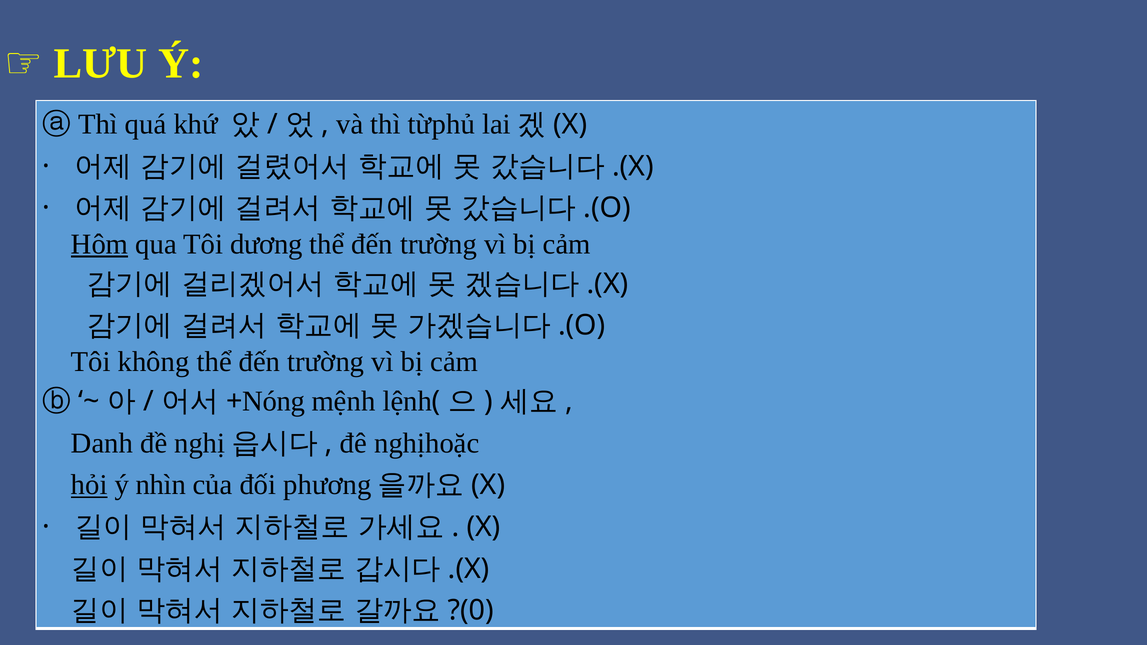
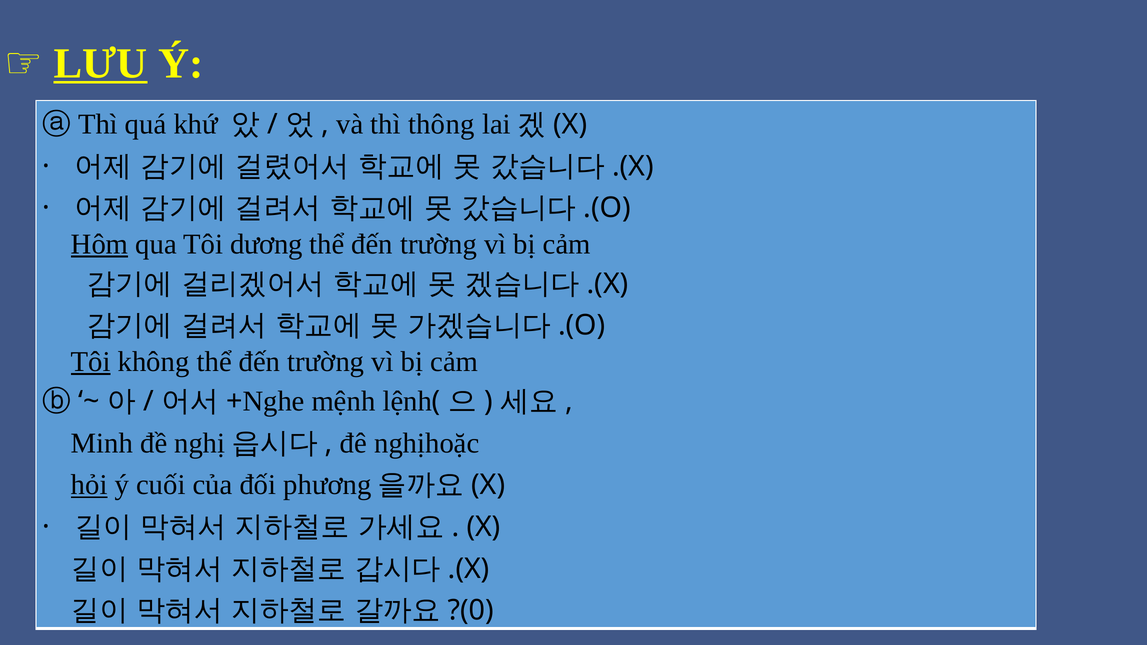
LƯU underline: none -> present (101, 64)
từphủ: từphủ -> thông (441, 124)
Tôi underline: none -> present (91, 362)
Nóng: Nóng -> Nghe (274, 401)
Danh: Danh -> Minh (102, 443)
nhìn: nhìn -> cuối (161, 485)
